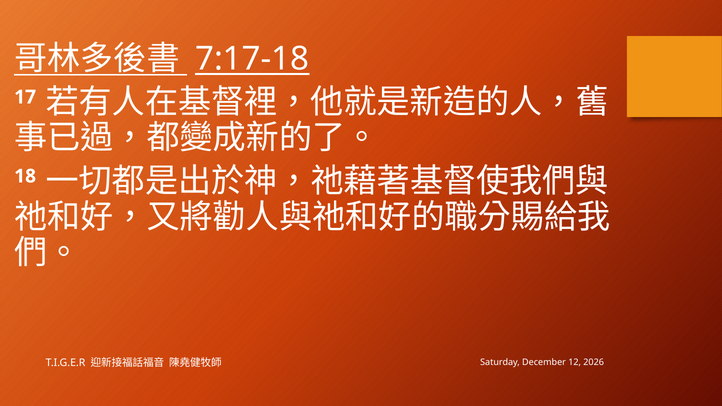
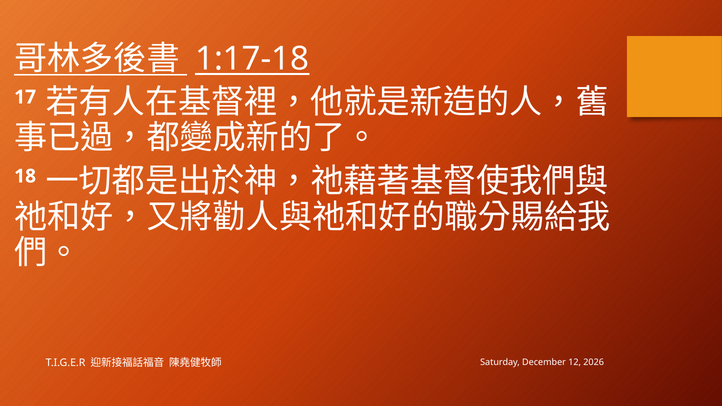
7:17-18: 7:17-18 -> 1:17-18 (252, 59)
